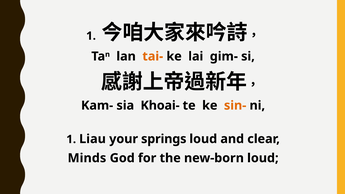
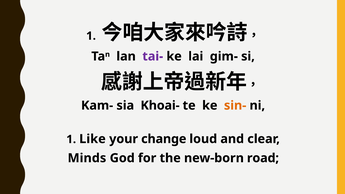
tai- colour: orange -> purple (153, 56)
Liau: Liau -> Like (92, 139)
springs: springs -> change (164, 139)
new-born loud: loud -> road (263, 158)
